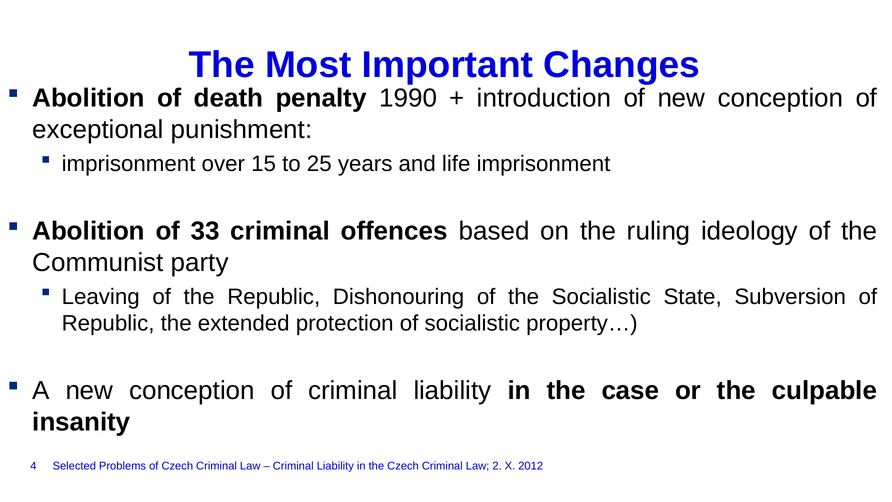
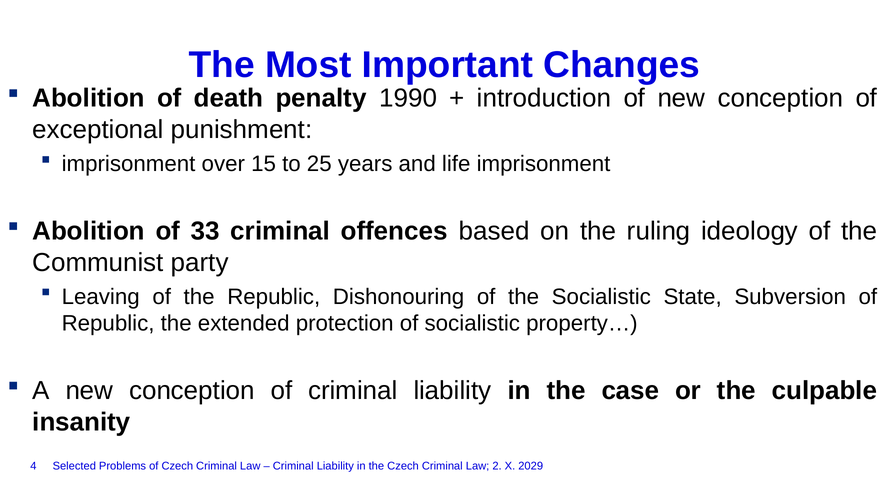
2012: 2012 -> 2029 (531, 466)
